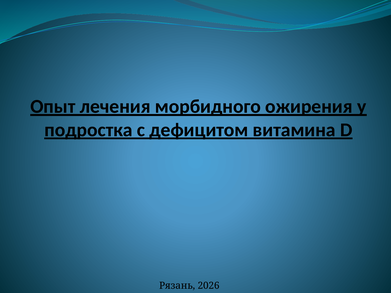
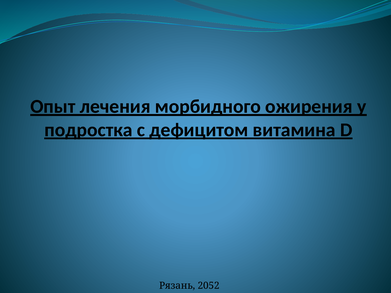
2026: 2026 -> 2052 (209, 286)
